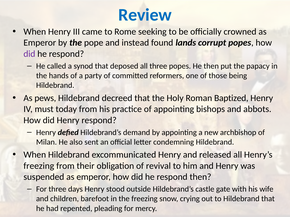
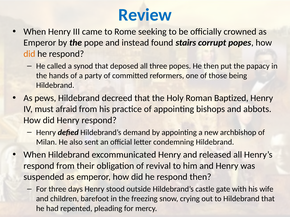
lands: lands -> stairs (186, 43)
did colour: purple -> orange (29, 54)
today: today -> afraid (66, 109)
freezing: freezing -> respond (39, 166)
